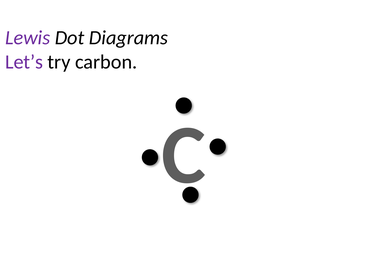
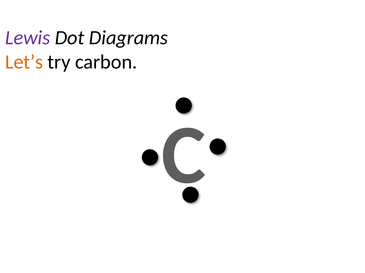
Let’s colour: purple -> orange (24, 62)
